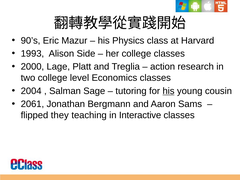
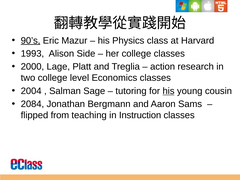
90’s underline: none -> present (31, 41)
2061: 2061 -> 2084 (32, 104)
they: they -> from (60, 115)
Interactive: Interactive -> Instruction (140, 115)
